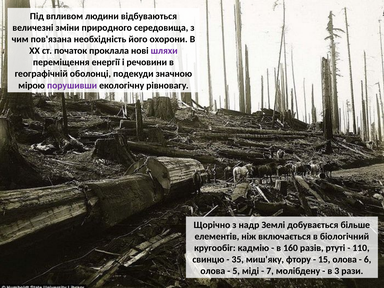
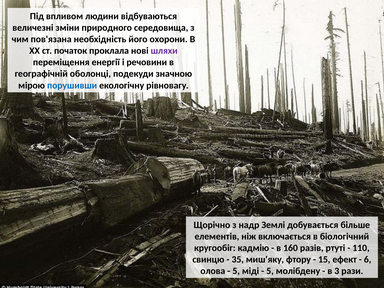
порушивши colour: purple -> blue (72, 85)
15 олова: олова -> ефект (345, 259)
7: 7 -> 5 (270, 271)
